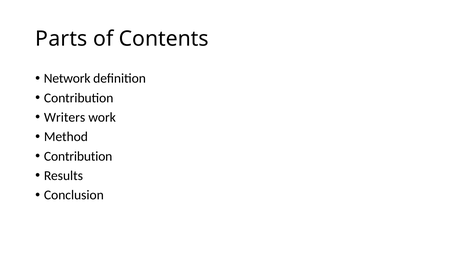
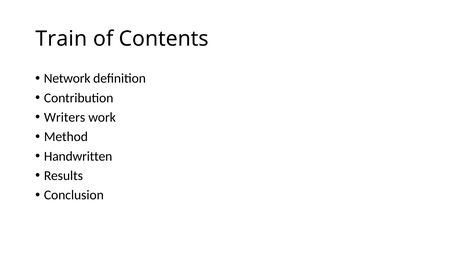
Parts: Parts -> Train (61, 39)
Contribution: Contribution -> Handwritten (78, 156)
